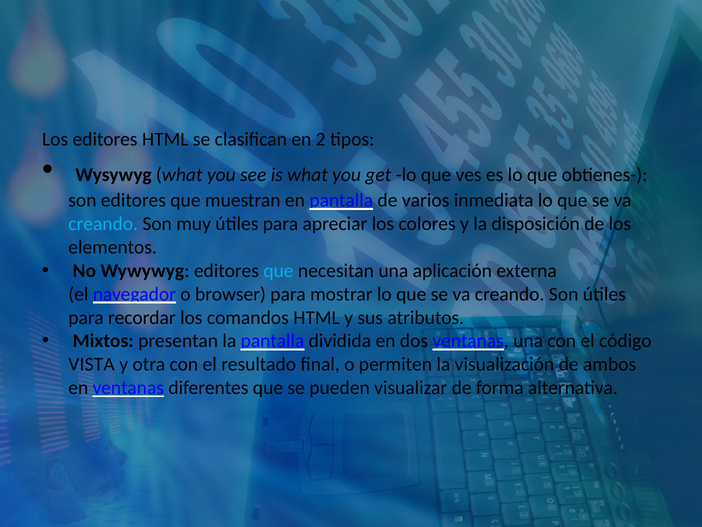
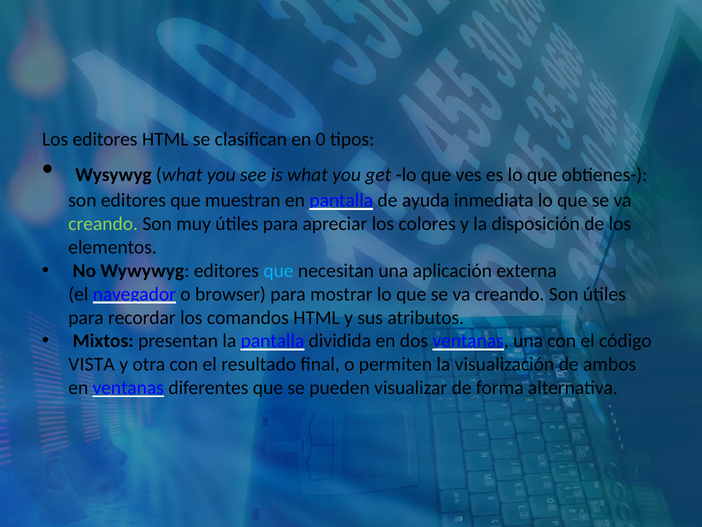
2: 2 -> 0 (321, 139)
varios: varios -> ayuda (426, 200)
creando colour: light blue -> light green (103, 224)
